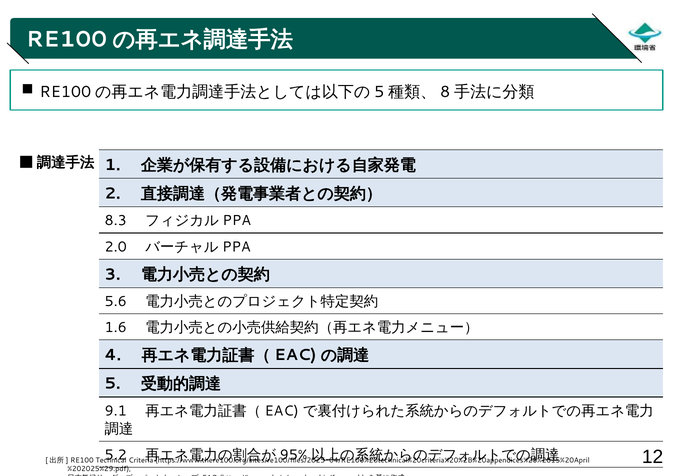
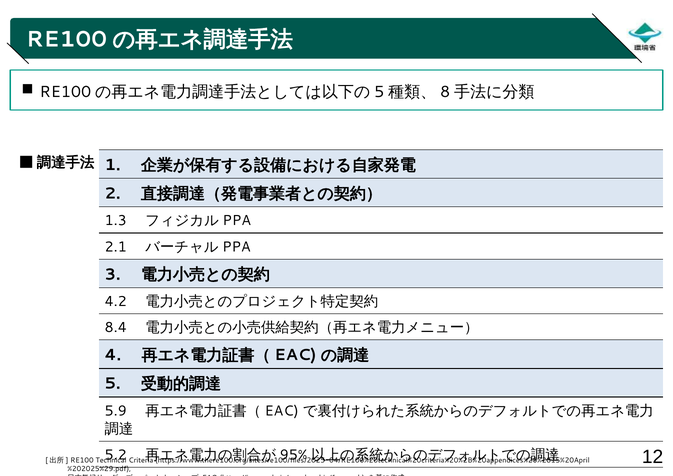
8.3: 8.3 -> 1.3 (116, 221)
2.0: 2.0 -> 2.1 (116, 247)
5.6: 5.6 -> 4.2 (116, 301)
1.6: 1.6 -> 8.4 (116, 328)
9.1: 9.1 -> 5.9 (116, 411)
